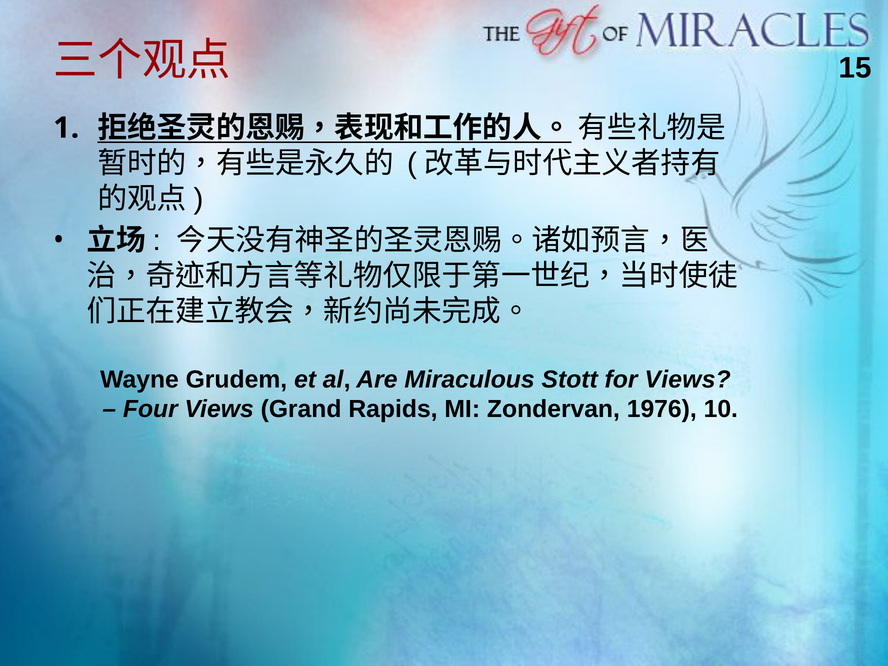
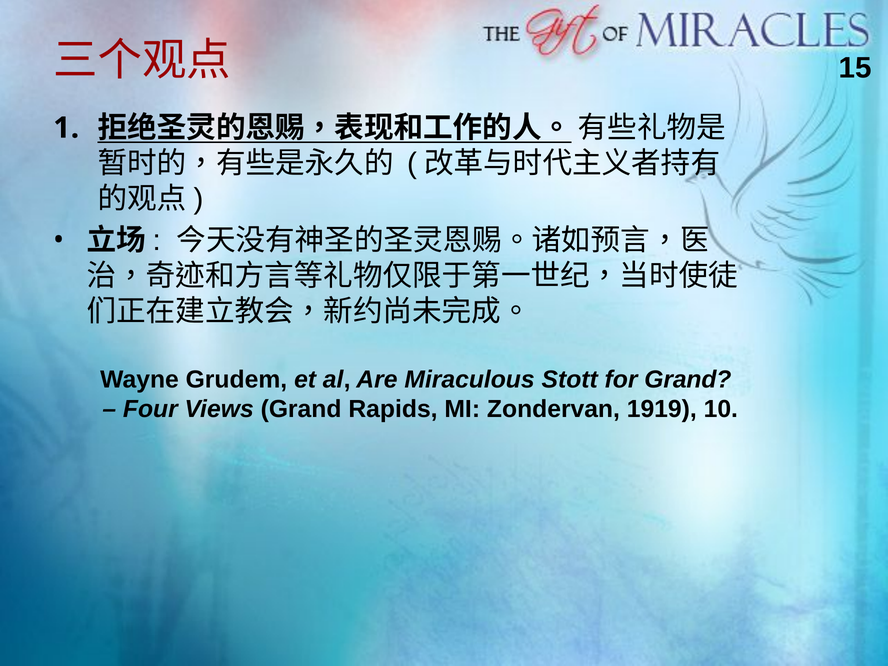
for Views: Views -> Grand (688, 380)
1976: 1976 -> 1919 (662, 409)
